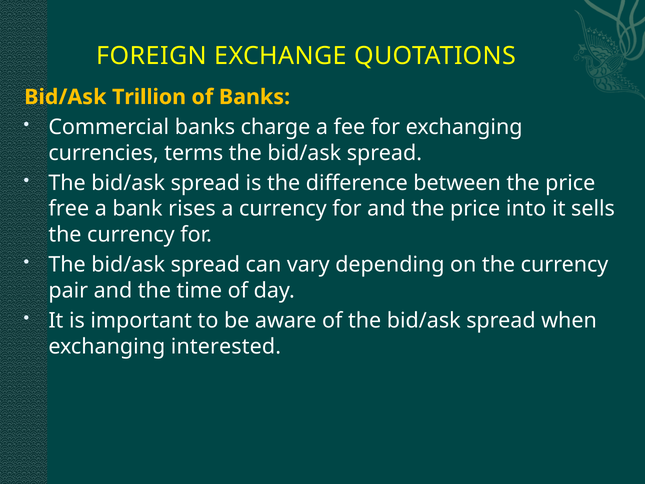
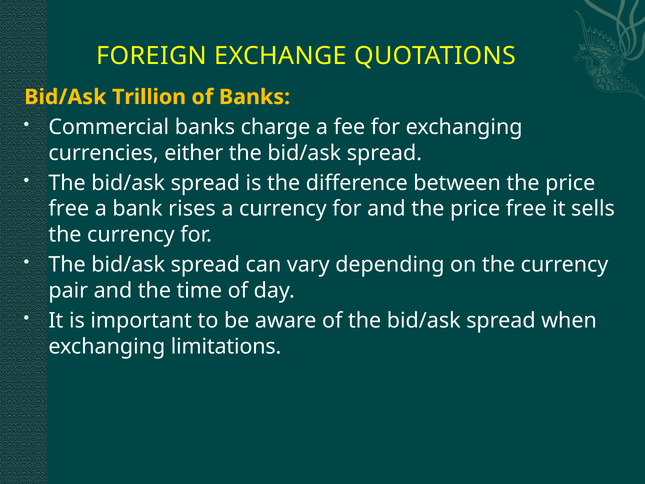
terms: terms -> either (194, 153)
and the price into: into -> free (526, 209)
interested: interested -> limitations (226, 346)
